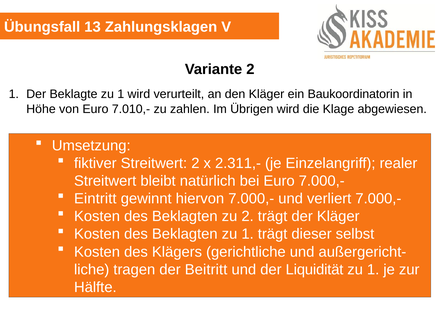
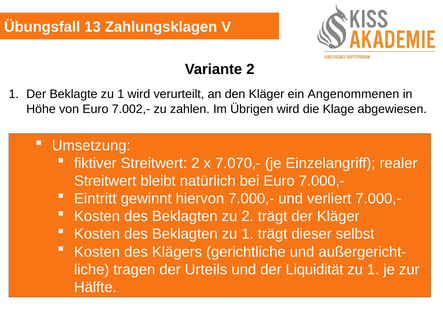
Baukoordinatorin: Baukoordinatorin -> Angenommenen (353, 94)
7.010,-: 7.010,- -> 7.002,- (131, 109)
2.311,-: 2.311,- -> 7.070,- (238, 163)
Beitritt: Beitritt -> Urteils (206, 270)
